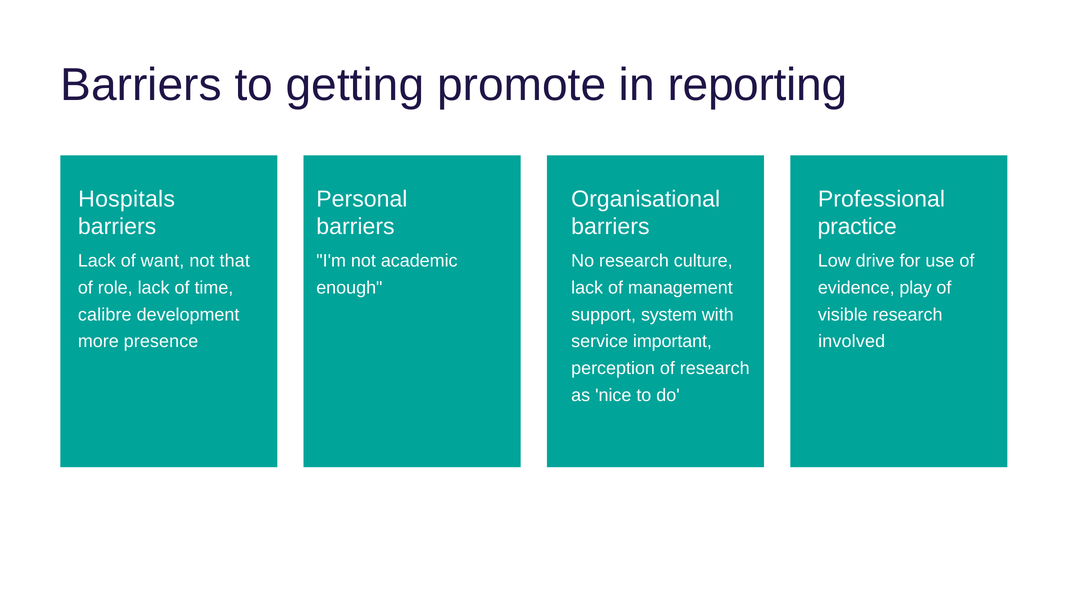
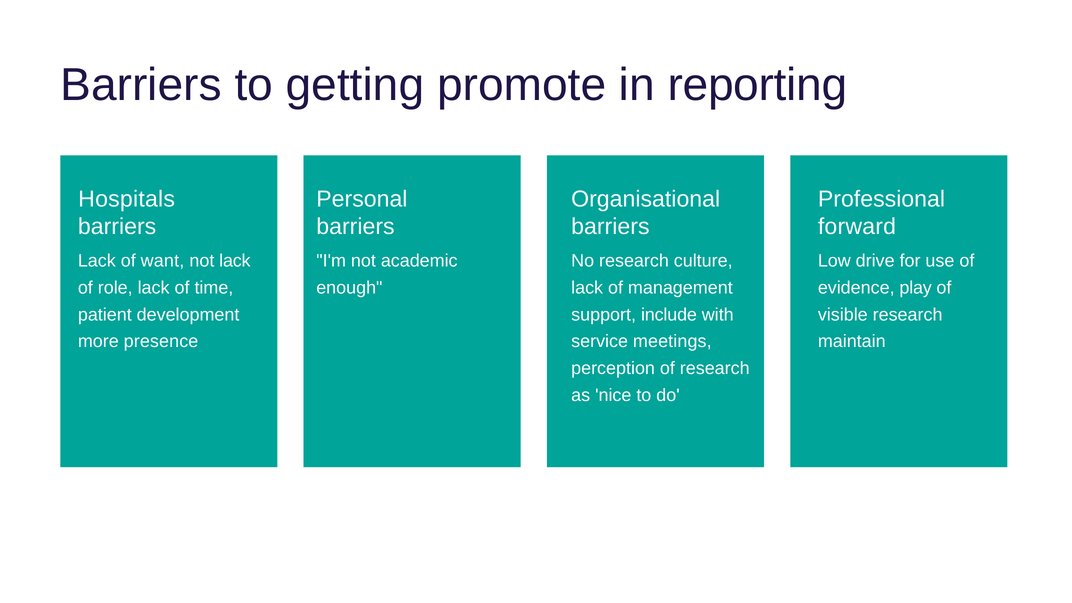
practice: practice -> forward (857, 227)
not that: that -> lack (235, 261)
calibre: calibre -> patient (105, 315)
system: system -> include (669, 315)
important: important -> meetings (672, 342)
involved: involved -> maintain (852, 342)
